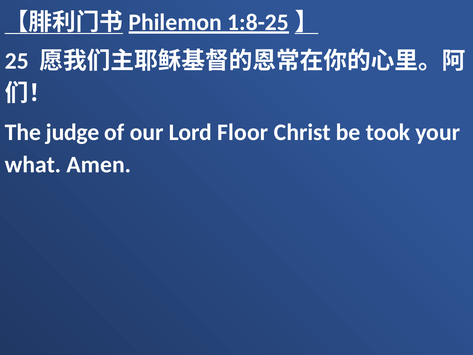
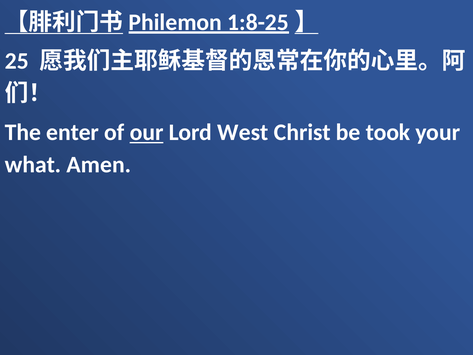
judge: judge -> enter (73, 132)
our underline: none -> present (147, 132)
Floor: Floor -> West (243, 132)
